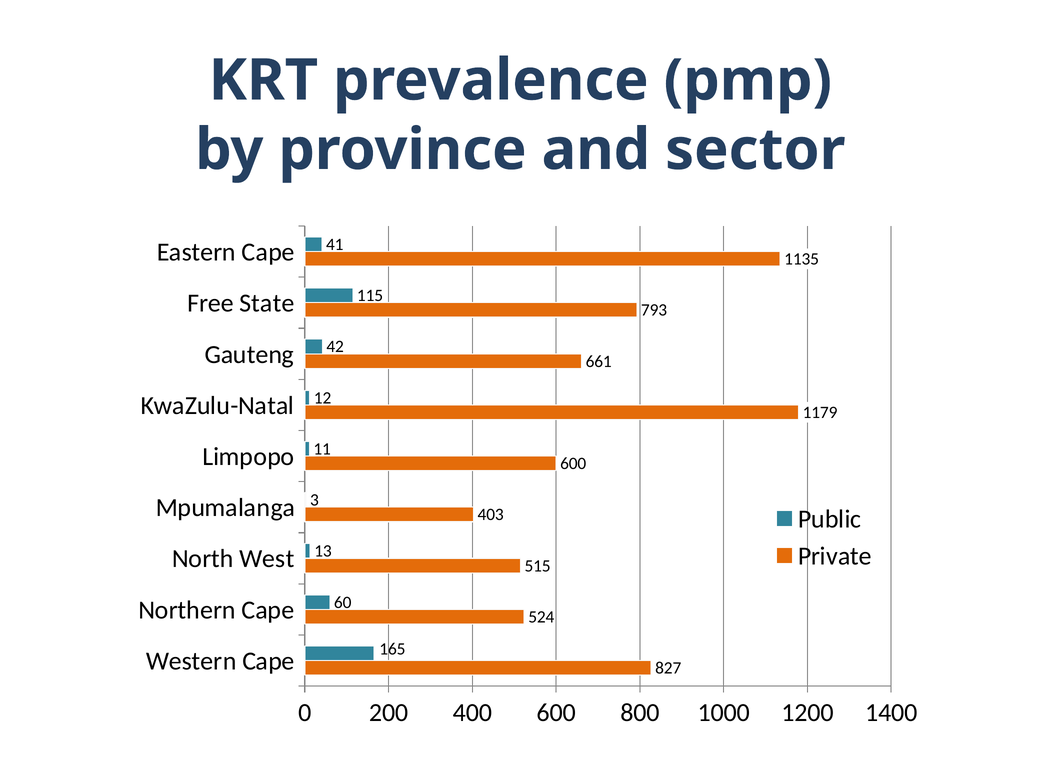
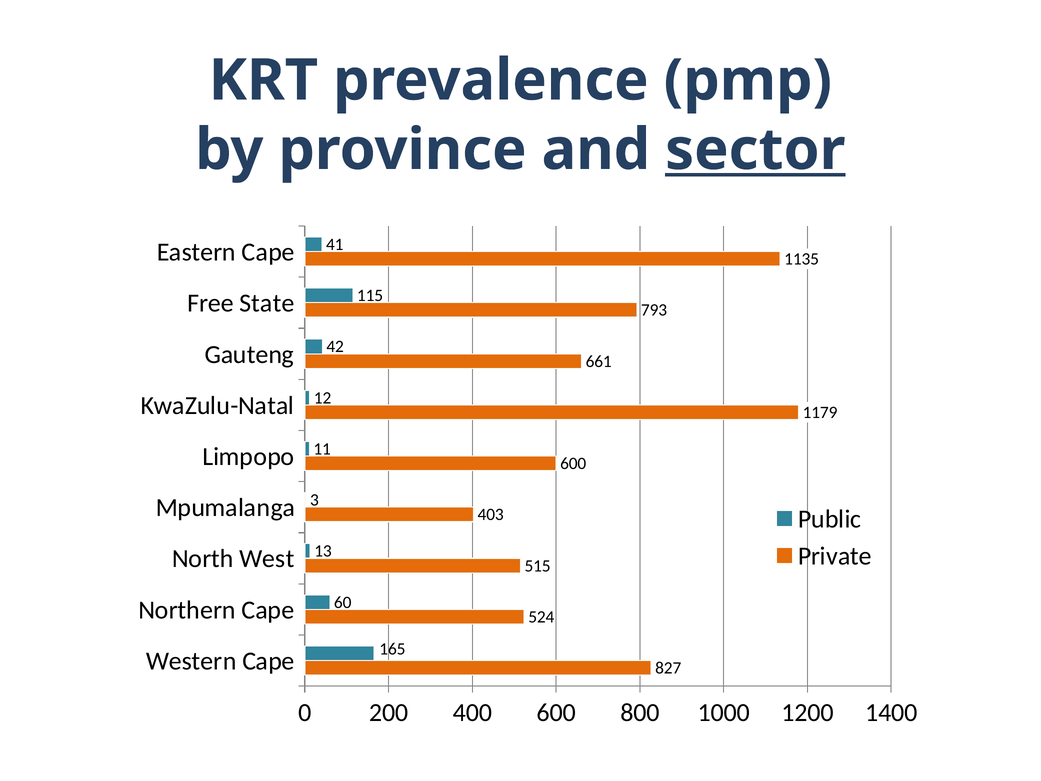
sector underline: none -> present (755, 150)
